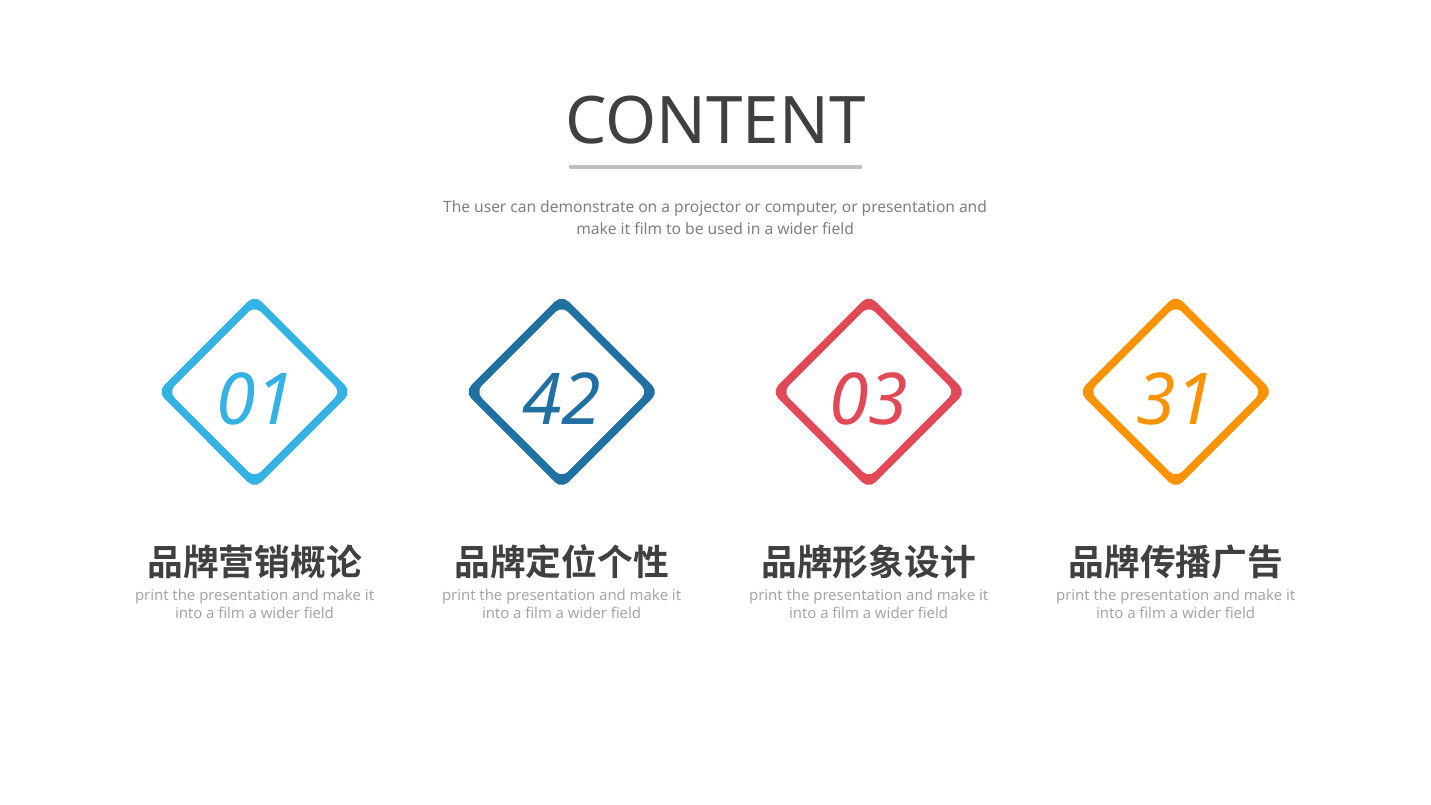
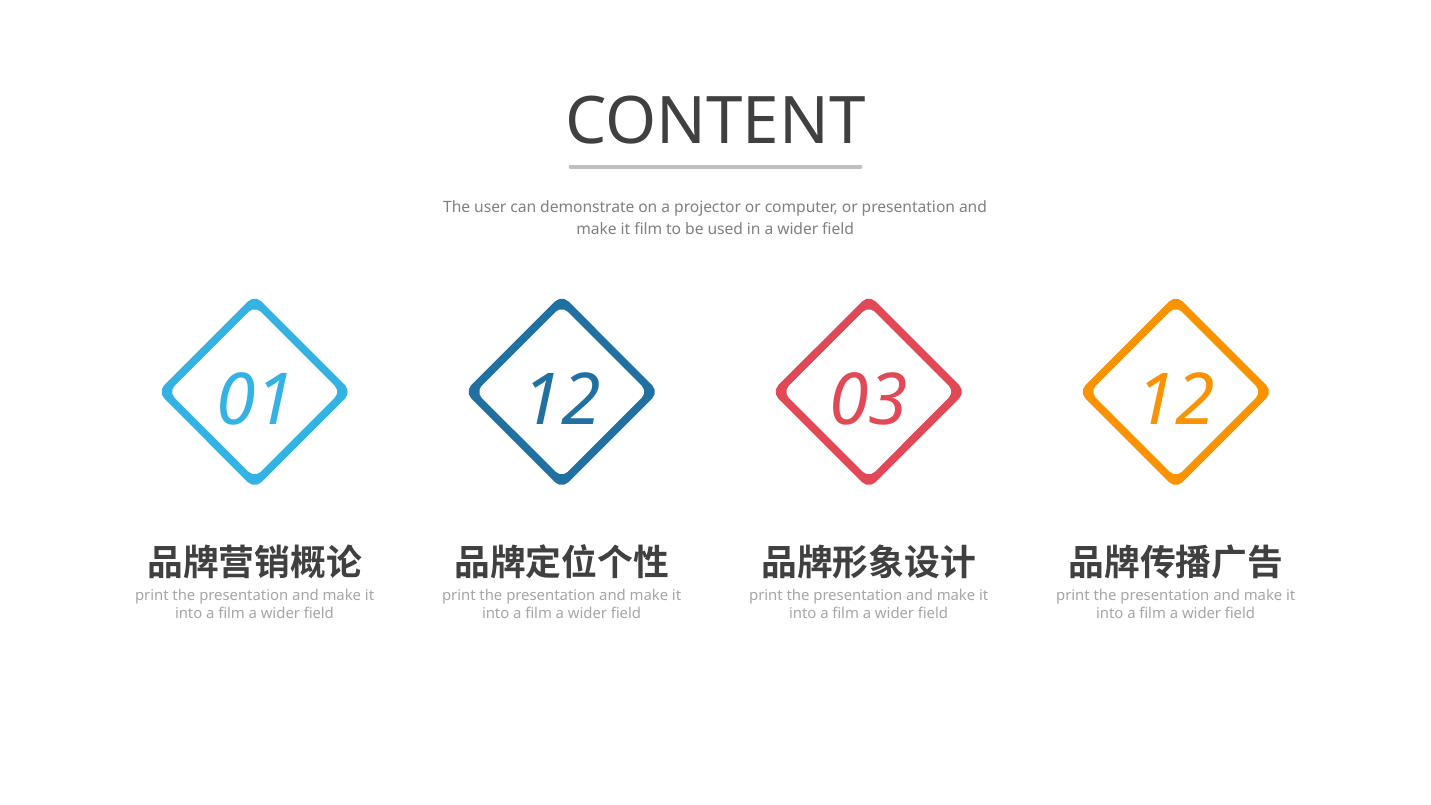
01 42: 42 -> 12 (562, 401)
03 31: 31 -> 12 (1176, 401)
